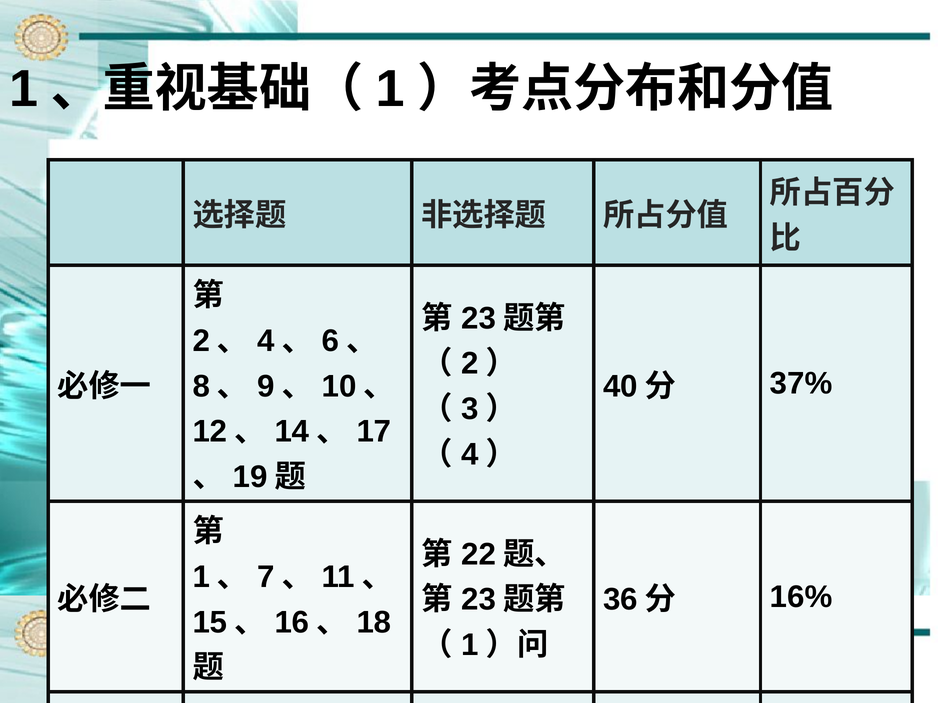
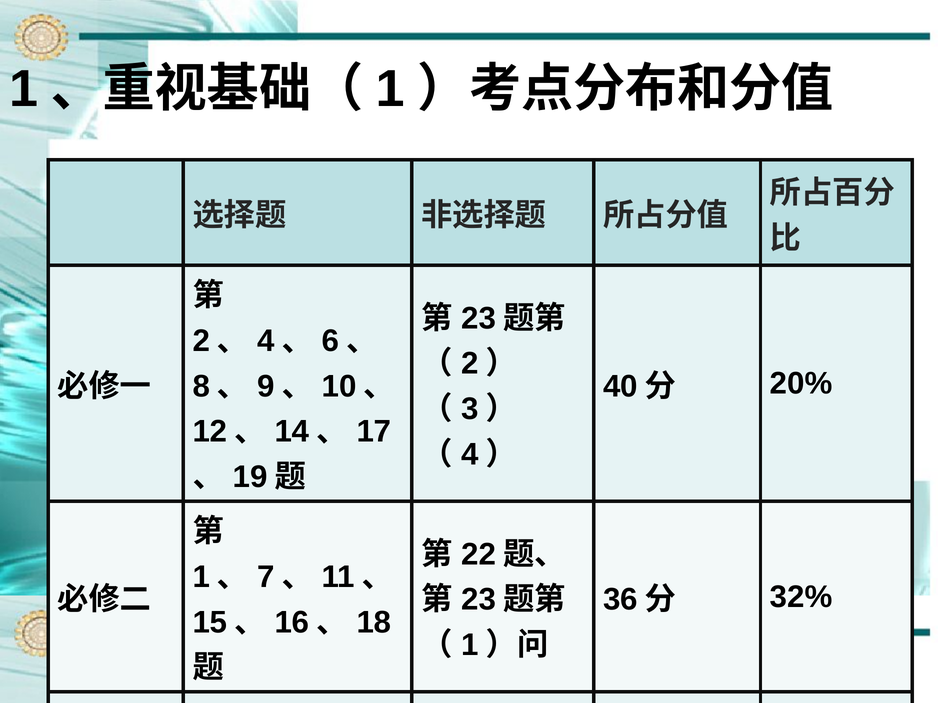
37%: 37% -> 20% (801, 384)
16%: 16% -> 32% (801, 597)
